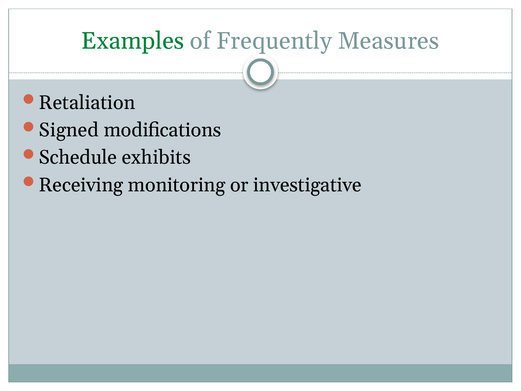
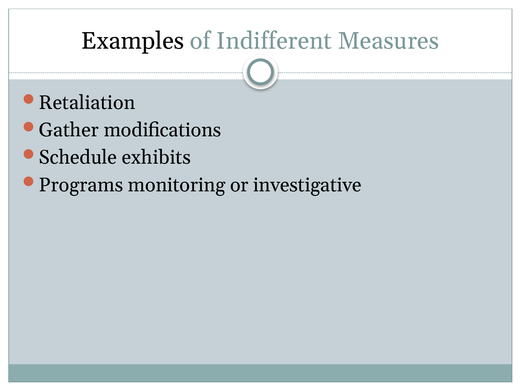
Examples colour: green -> black (133, 41)
Frequently: Frequently -> Indifferent (274, 41)
Signed: Signed -> Gather (69, 130)
Receiving: Receiving -> Programs (81, 185)
